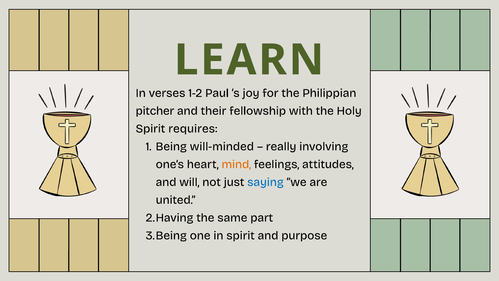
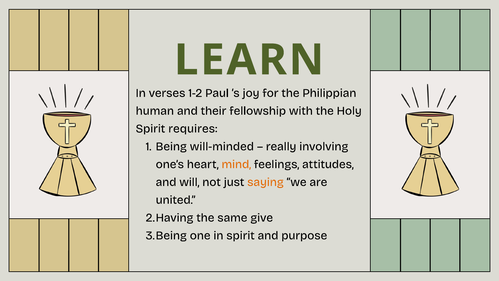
pitcher: pitcher -> human (155, 111)
saying colour: blue -> orange (265, 182)
part: part -> give (262, 217)
